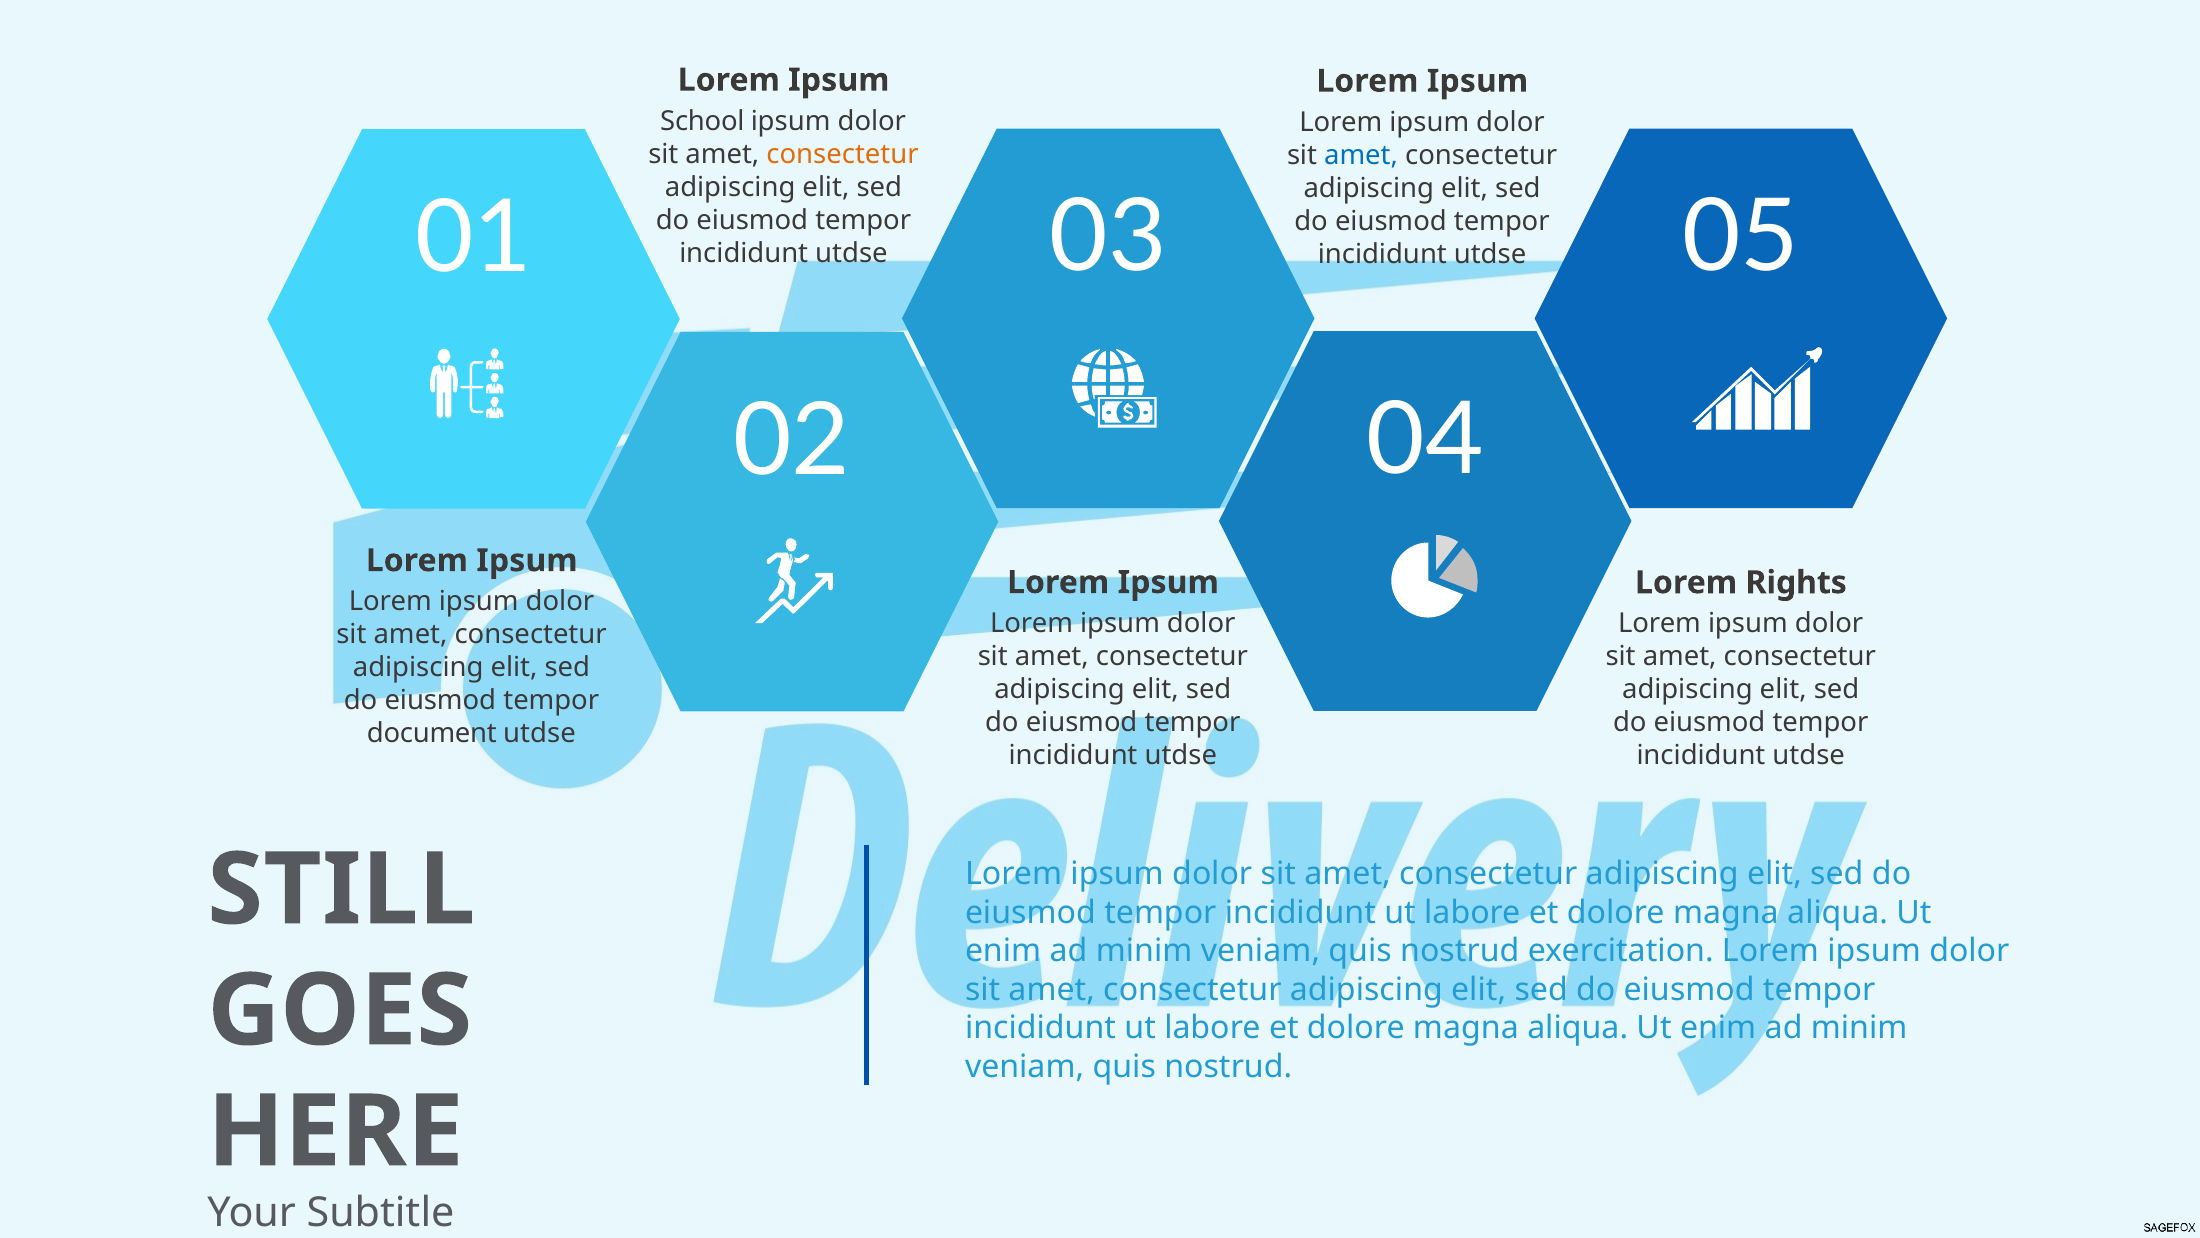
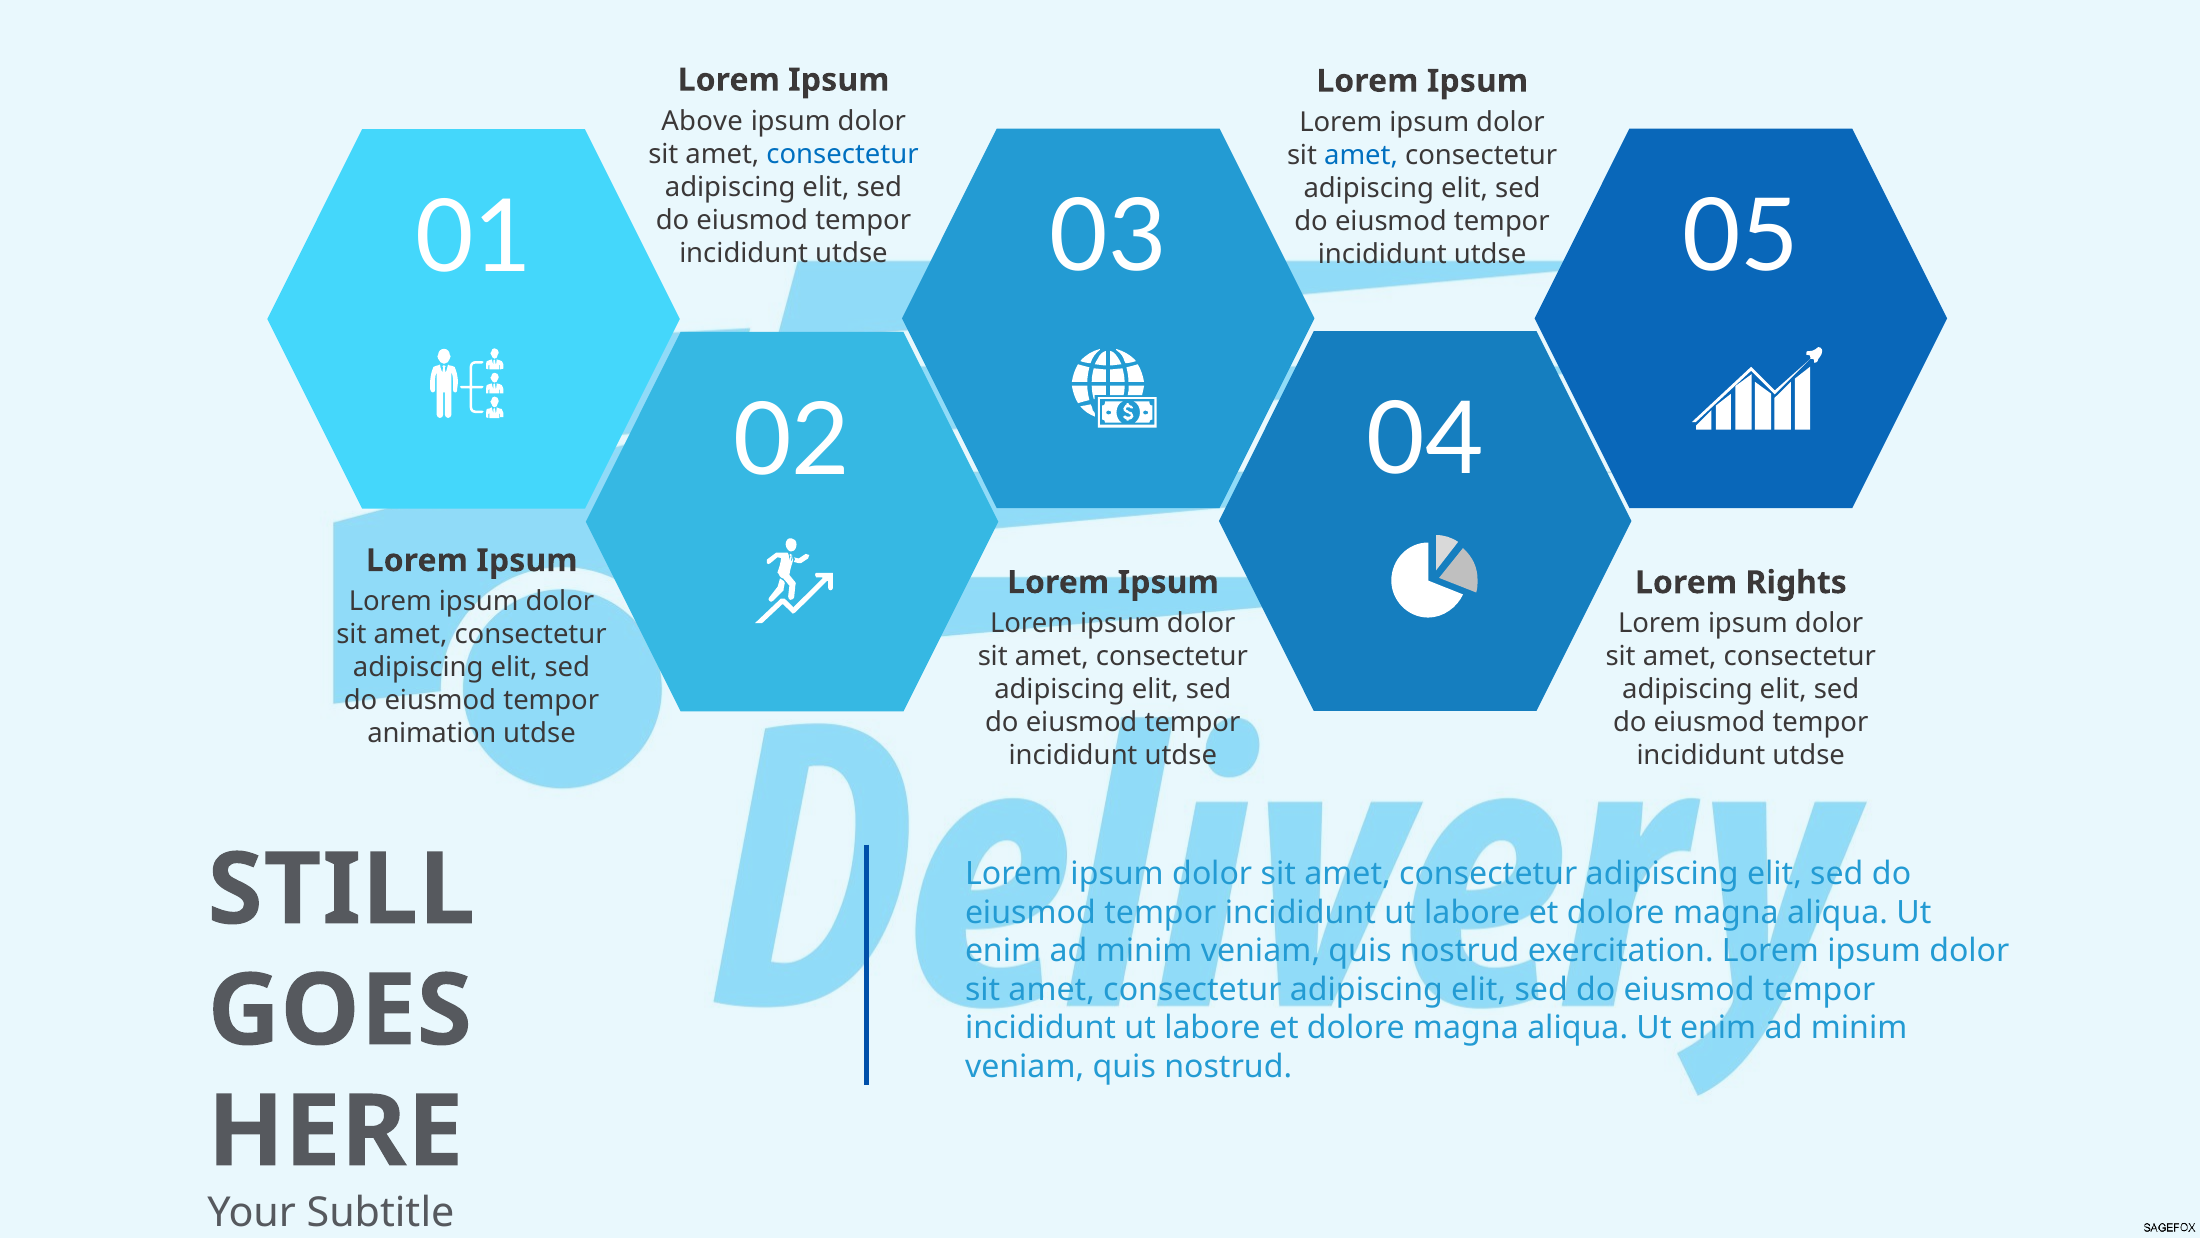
School: School -> Above (702, 121)
consectetur colour: orange -> blue (843, 154)
document: document -> animation (432, 733)
